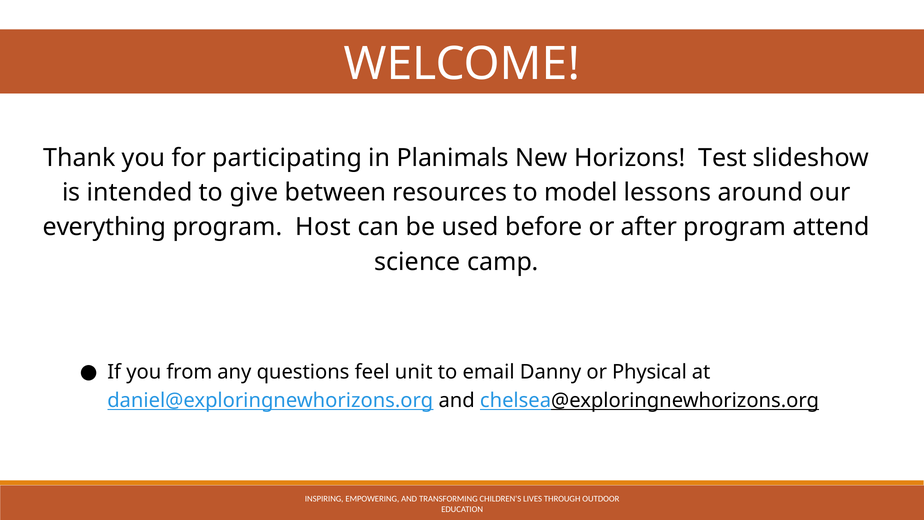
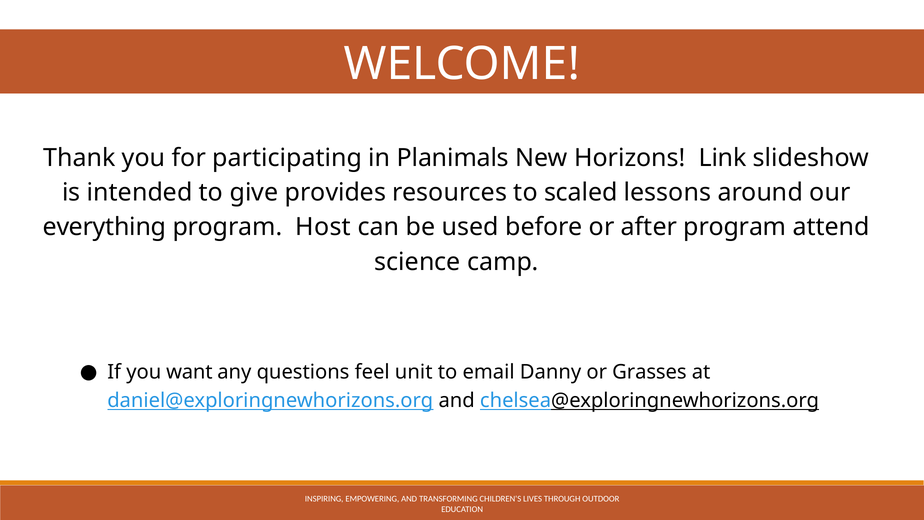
Test: Test -> Link (723, 158)
between: between -> provides (335, 193)
model: model -> scaled (581, 193)
from: from -> want (189, 372)
Physical: Physical -> Grasses (649, 372)
